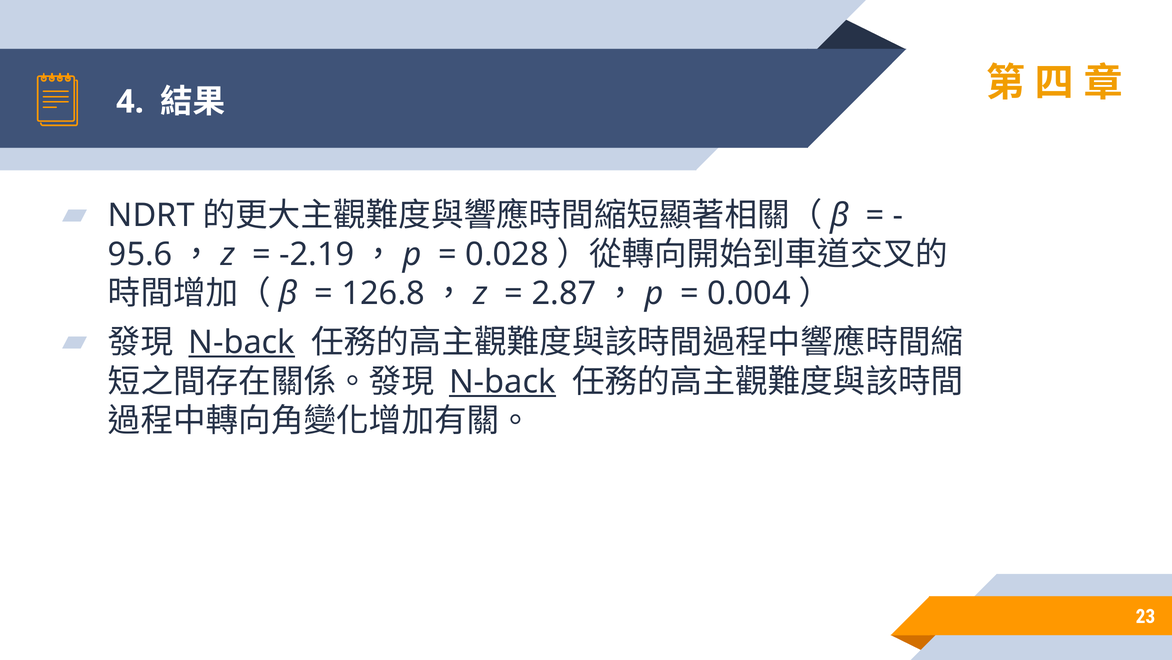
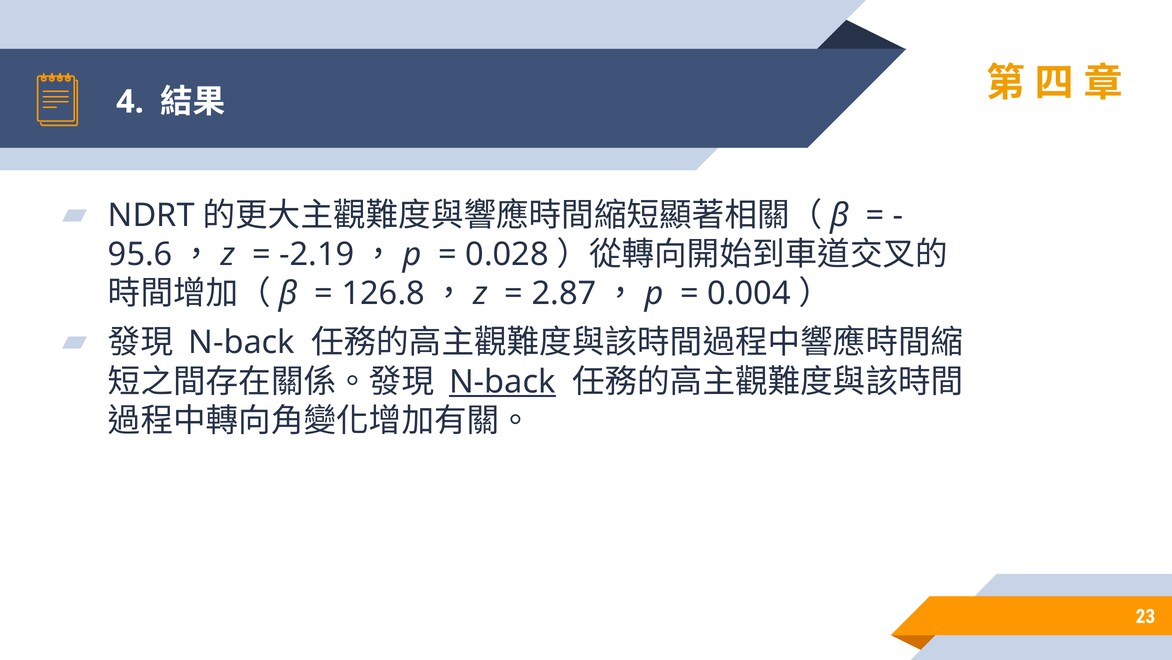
N-back underline: present -> none (242, 342)
